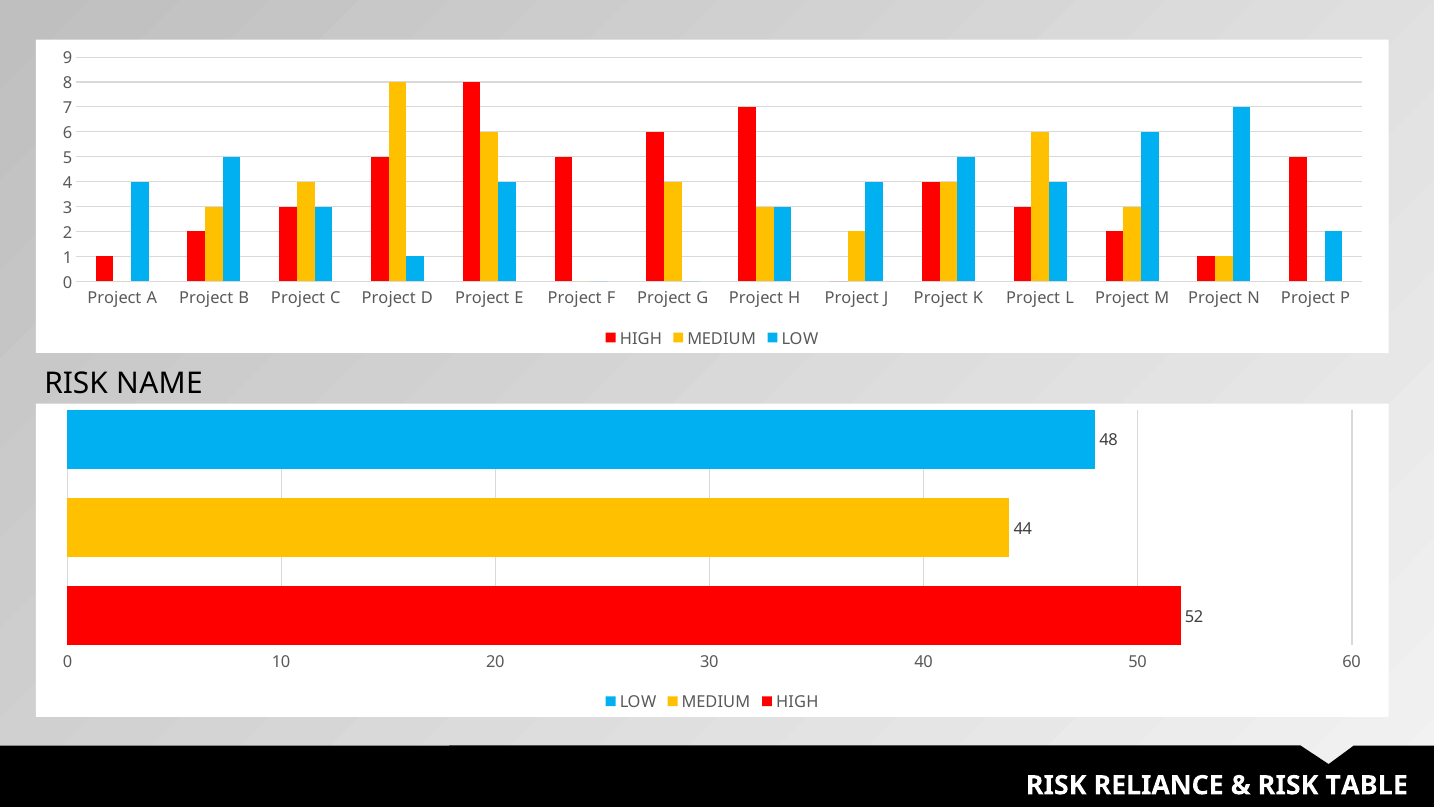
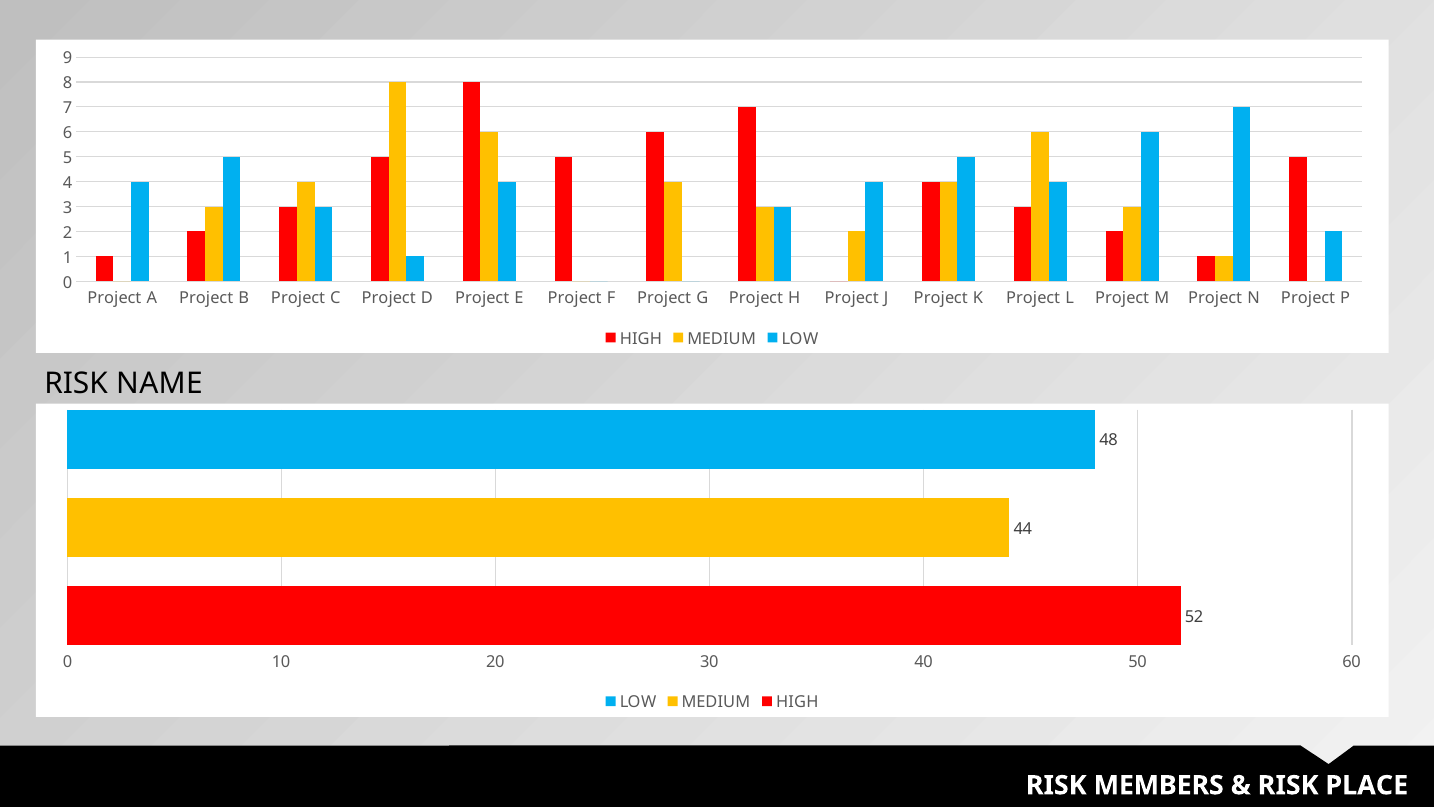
RELIANCE: RELIANCE -> MEMBERS (1159, 785)
TABLE: TABLE -> PLACE (1367, 785)
